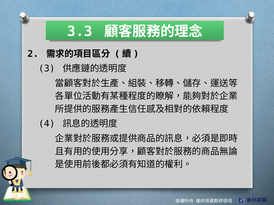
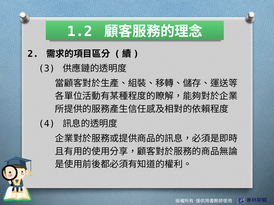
3.3: 3.3 -> 1.2 (80, 32)
